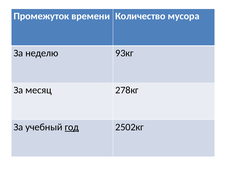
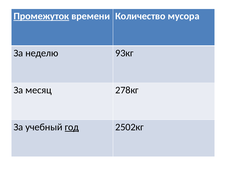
Промежуток underline: none -> present (41, 16)
